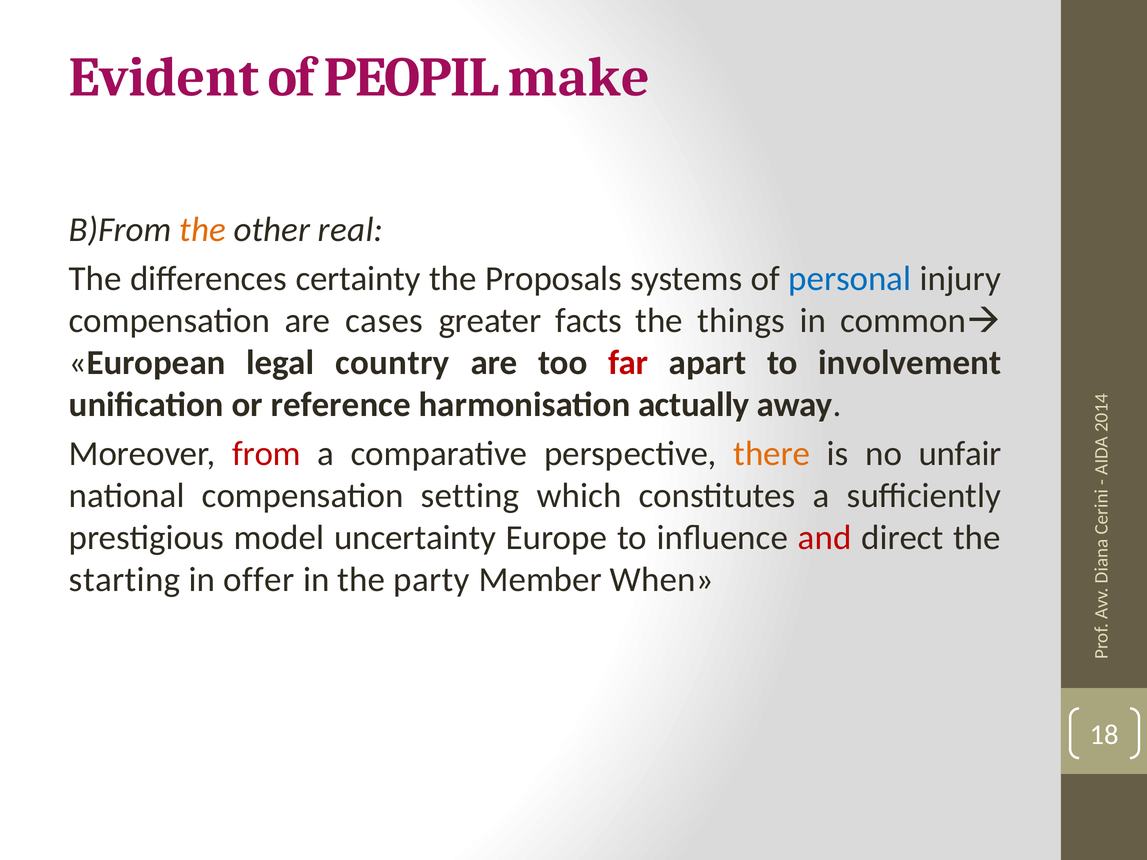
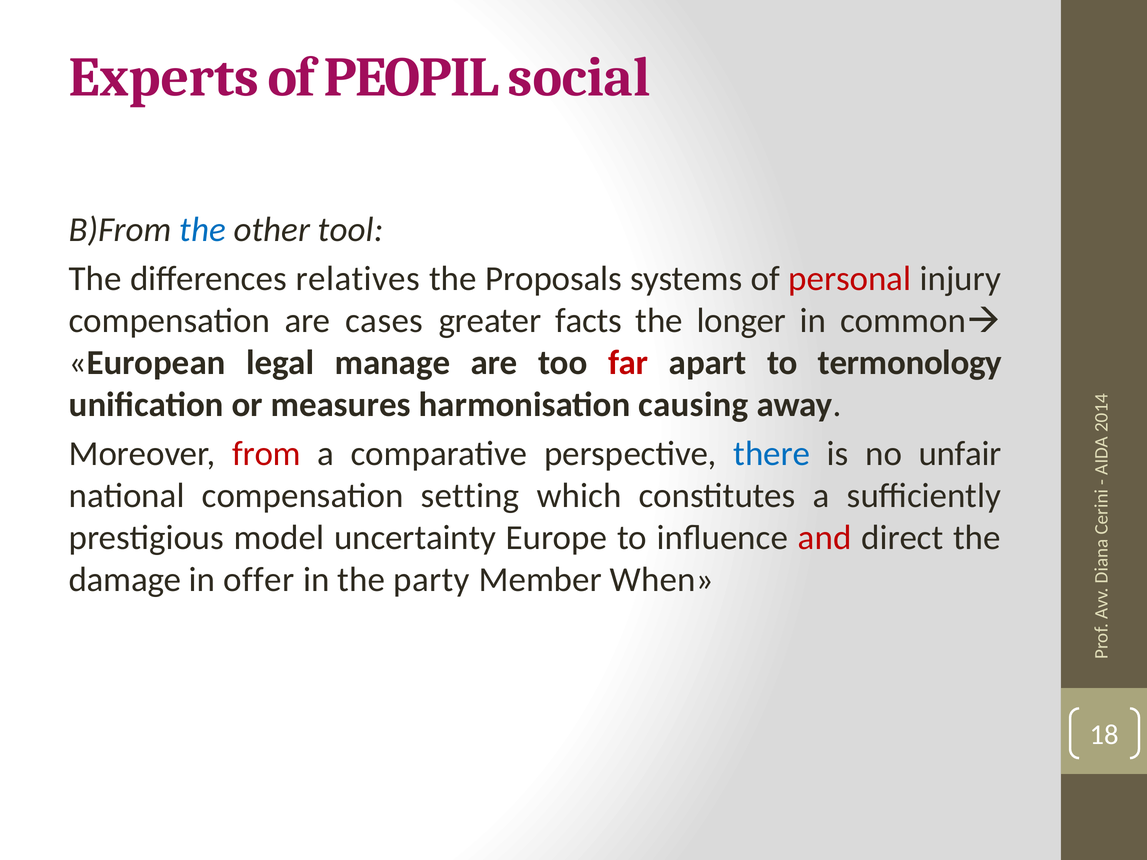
Evident: Evident -> Experts (164, 78)
make: make -> social (579, 78)
the colour: orange -> blue (203, 230)
real: real -> tool (351, 230)
certainty: certainty -> relatives (358, 279)
personal colour: blue -> red (850, 279)
things: things -> longer (741, 321)
country: country -> manage (393, 363)
involvement: involvement -> termonology (910, 363)
reference: reference -> measures (341, 405)
actually: actually -> causing (693, 405)
there colour: orange -> blue (772, 454)
starting: starting -> damage (125, 580)
